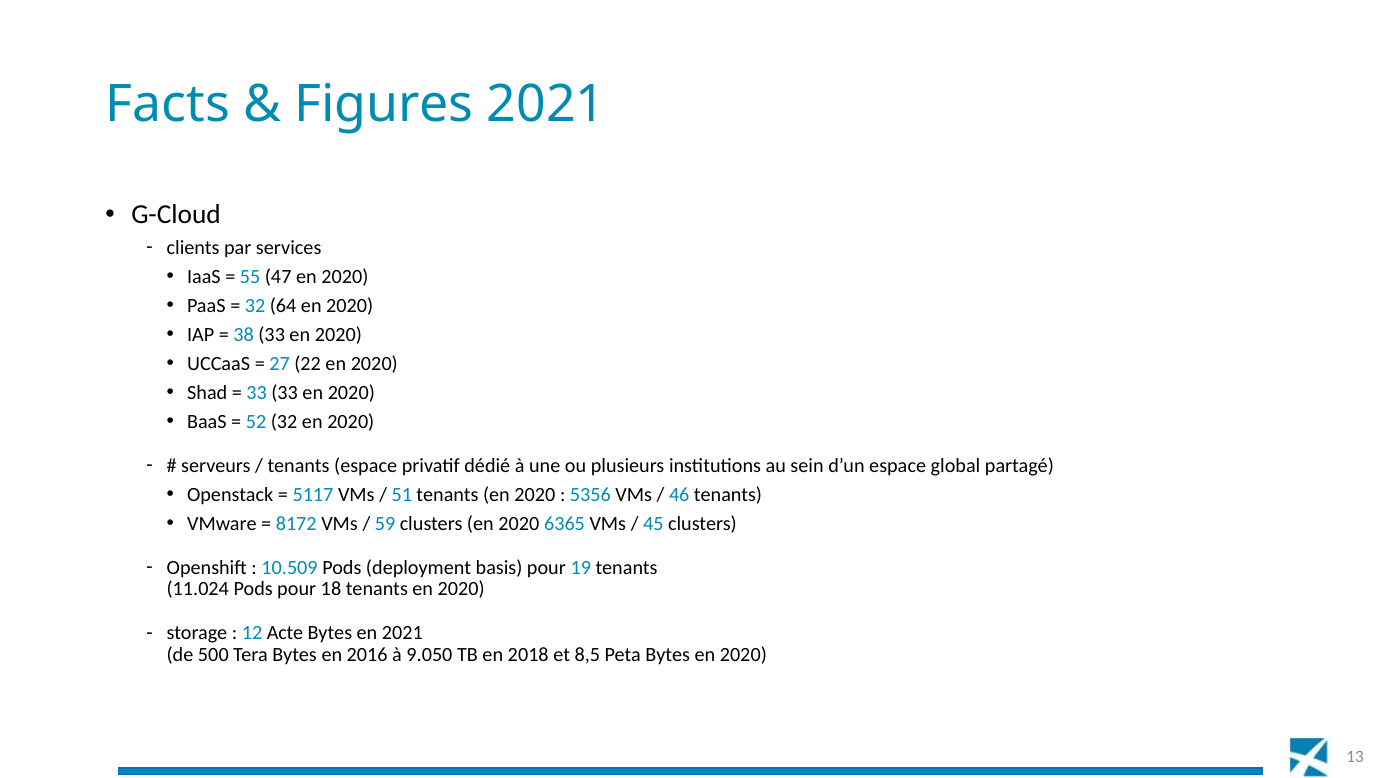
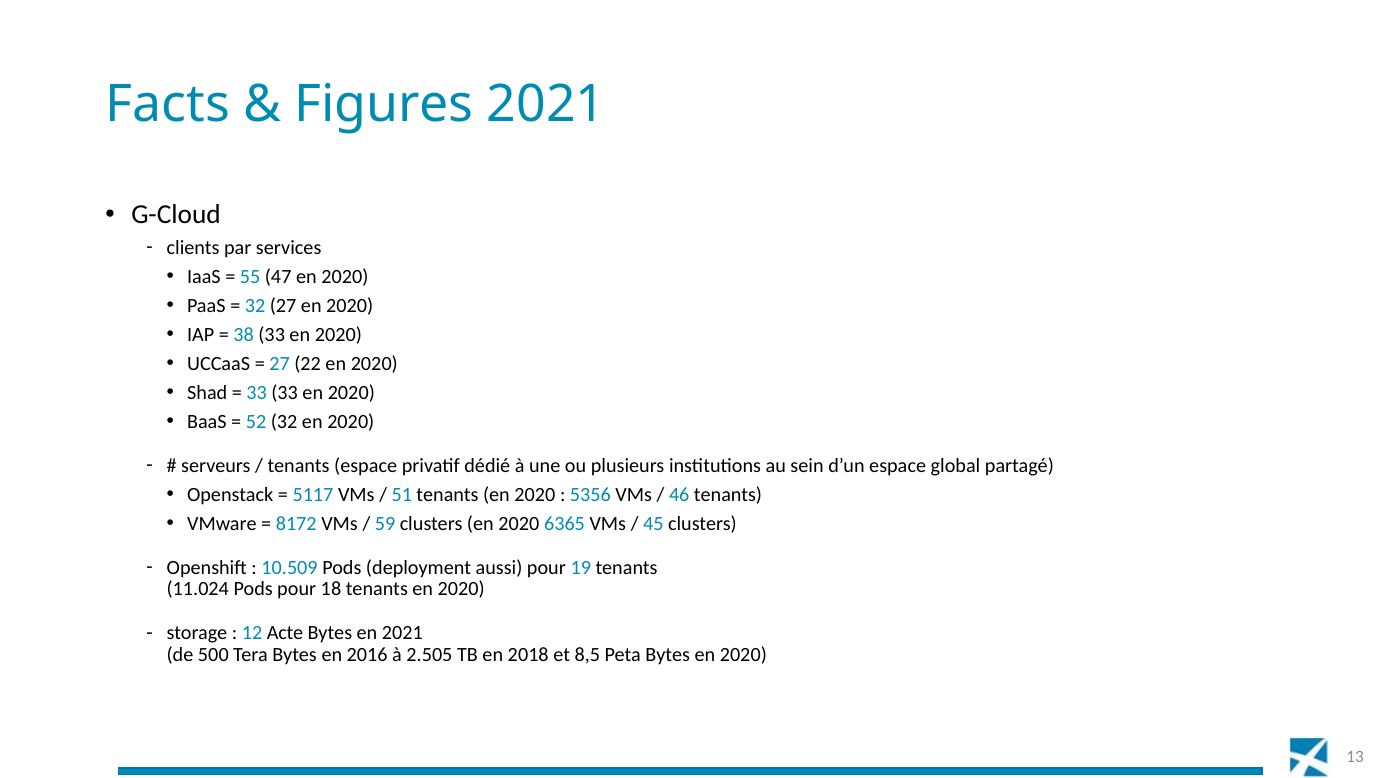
32 64: 64 -> 27 (283, 306)
basis: basis -> aussi (499, 567)
9.050: 9.050 -> 2.505 (429, 655)
